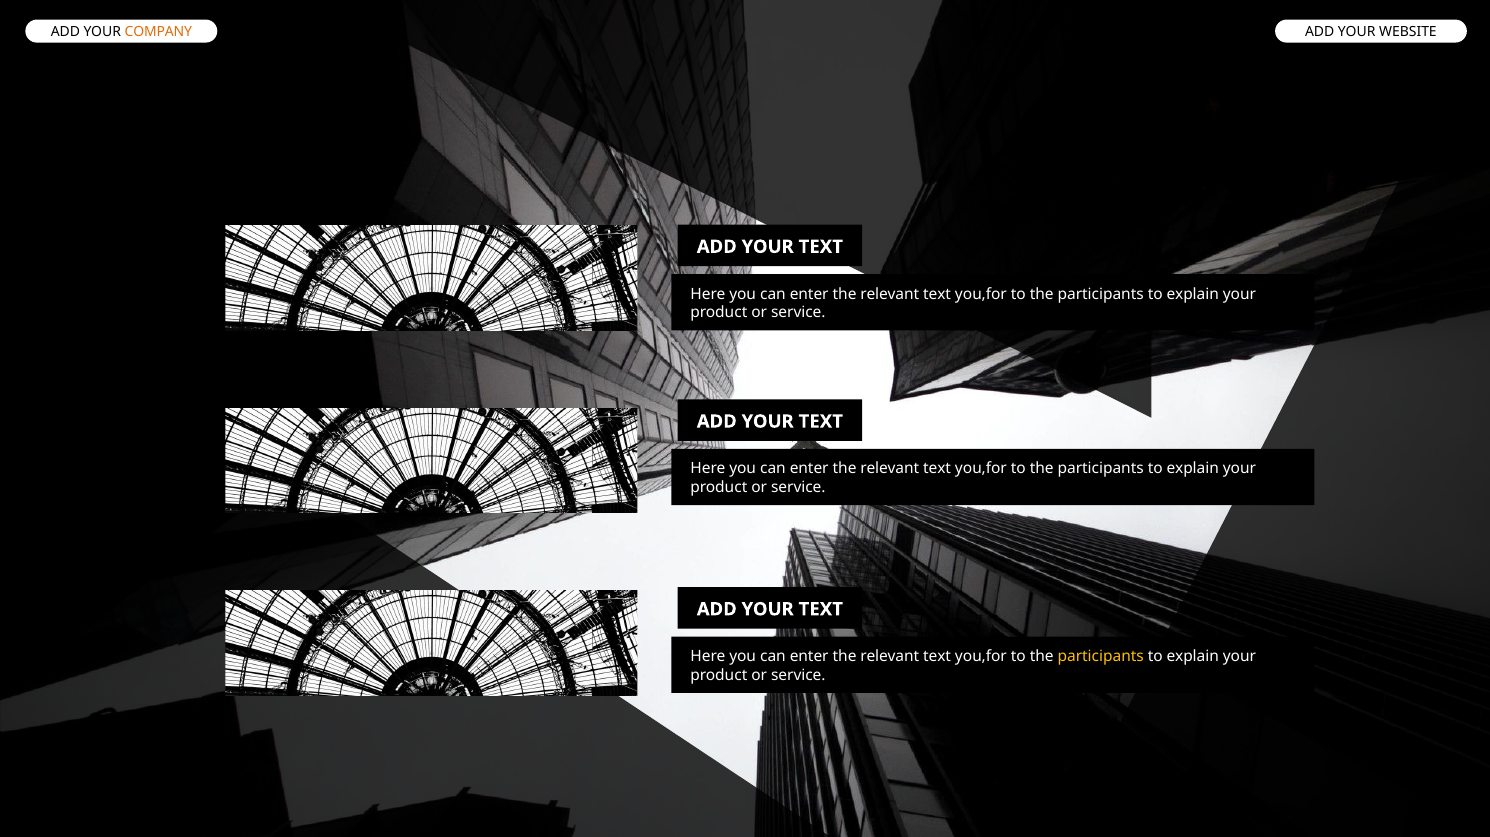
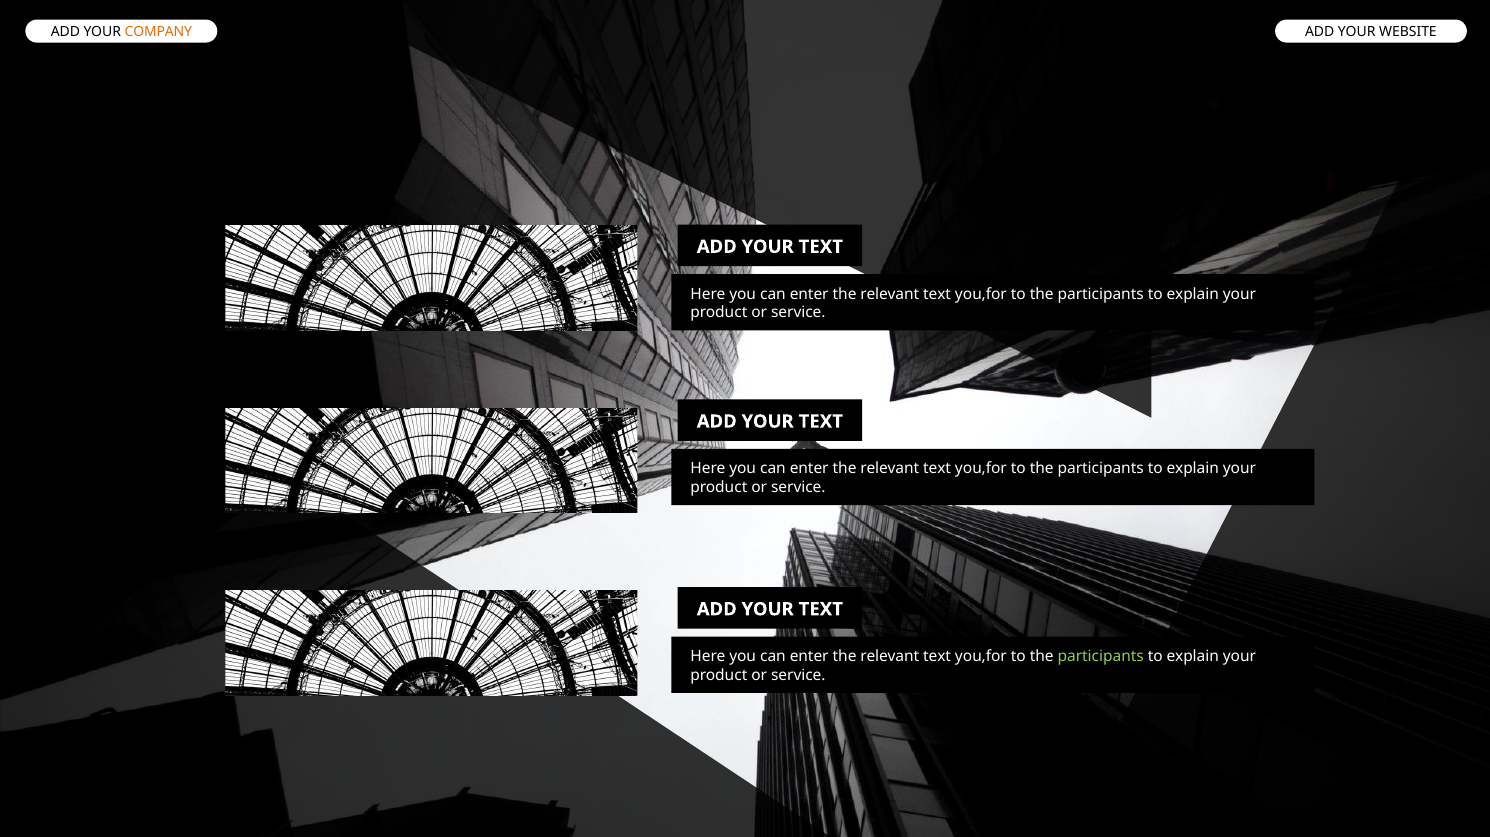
participants colour: yellow -> light green (1101, 656)
